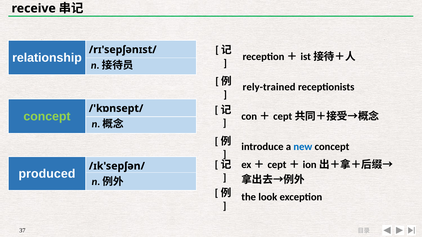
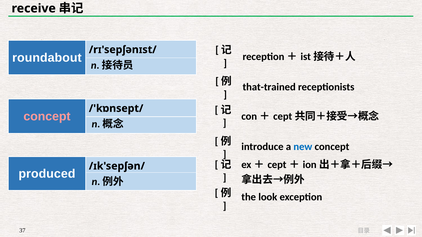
relationship: relationship -> roundabout (47, 58)
rely-trained: rely-trained -> that-trained (269, 87)
concept colour: light green -> pink (47, 117)
